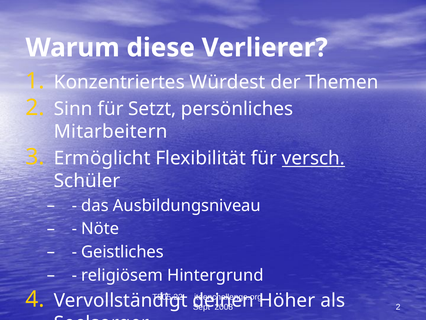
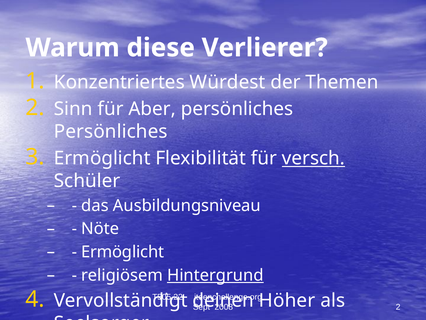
Setzt: Setzt -> Aber (152, 109)
Mitarbeitern: Mitarbeitern -> Persönliches (111, 132)
Geistliches: Geistliches -> Ermöglicht (123, 252)
Hintergrund underline: none -> present (215, 275)
